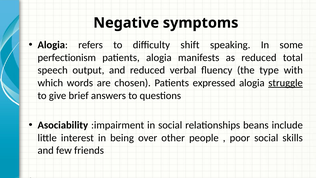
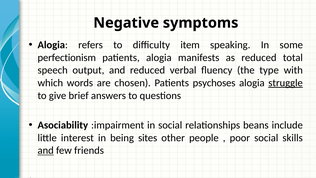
shift: shift -> item (190, 45)
expressed: expressed -> psychoses (214, 83)
over: over -> sites (148, 138)
and underline: none -> present (46, 150)
